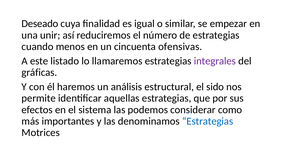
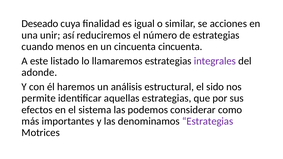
empezar: empezar -> acciones (228, 24)
cincuenta ofensivas: ofensivas -> cincuenta (180, 47)
gráficas: gráficas -> adonde (39, 73)
Estrategias colour: blue -> purple (208, 121)
